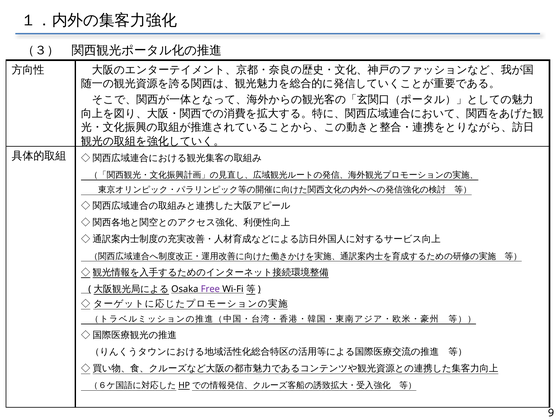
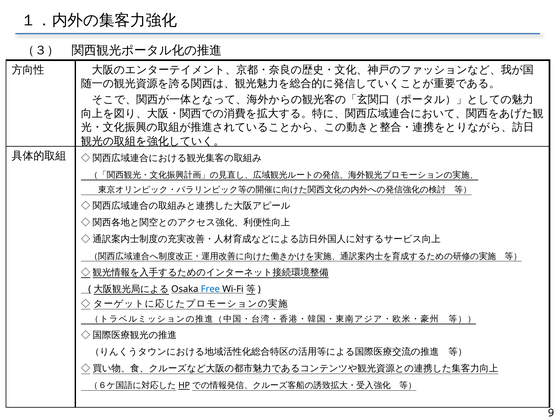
Free colour: purple -> blue (210, 289)
